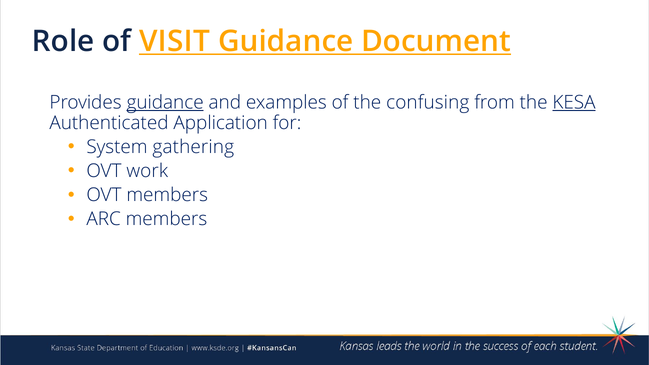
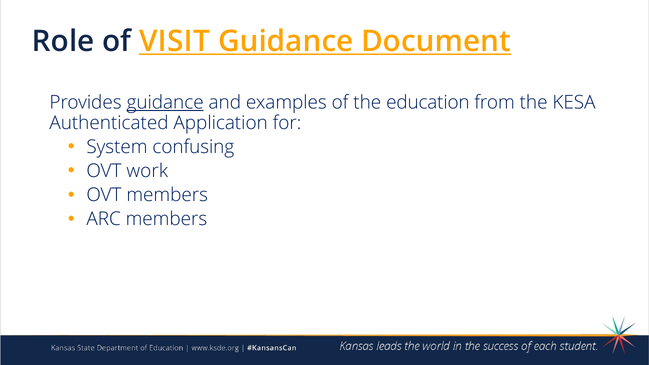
confusing: confusing -> education (428, 103)
KESA underline: present -> none (574, 103)
gathering: gathering -> confusing (193, 147)
